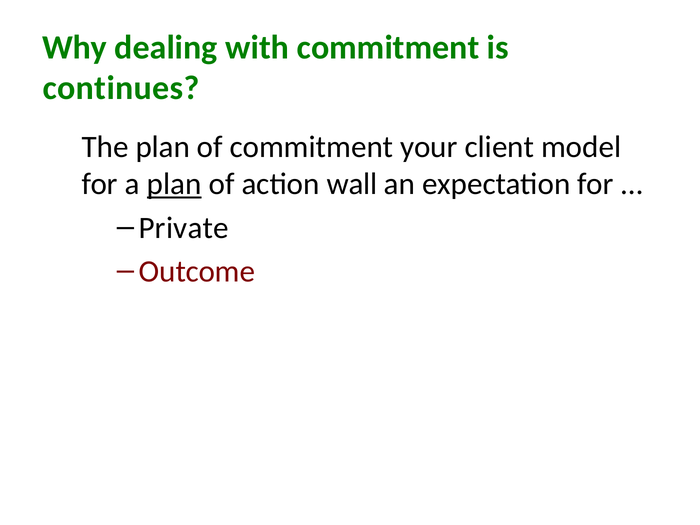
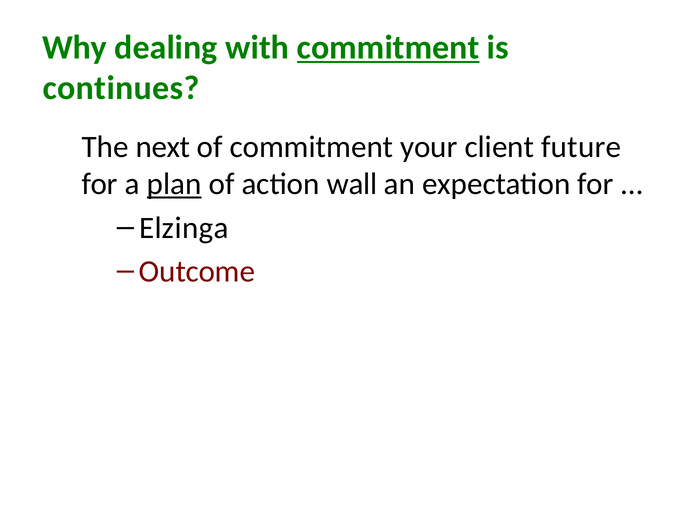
commitment underline: none -> present (388, 47)
The plan: plan -> next (163, 147)
model: model -> future (581, 147)
Private: Private -> Elzinga (184, 228)
